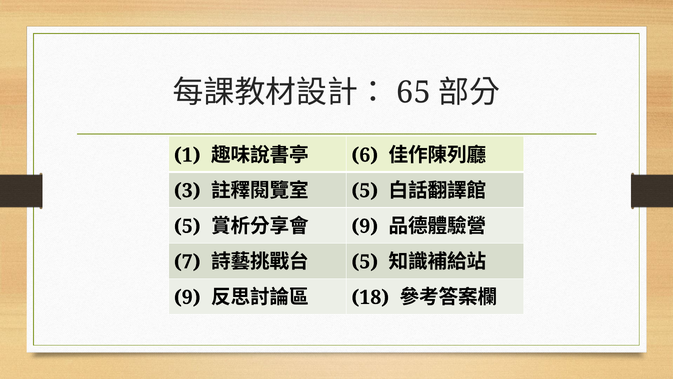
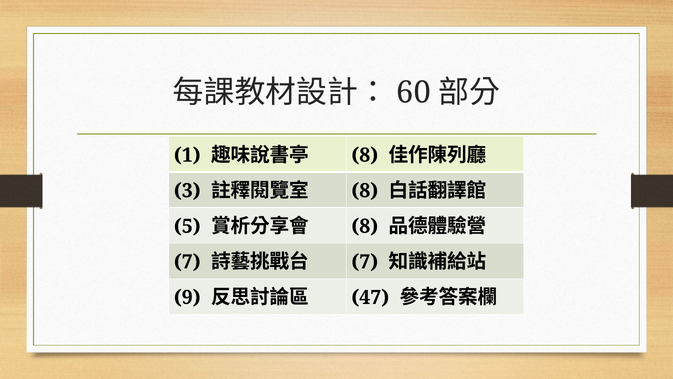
65: 65 -> 60 (414, 92)
6: 6 -> 8 (365, 155)
5: 5 -> 8 (365, 191)
9: 9 -> 8 (365, 226)
5: 5 -> 7 (365, 262)
18: 18 -> 47 (370, 297)
